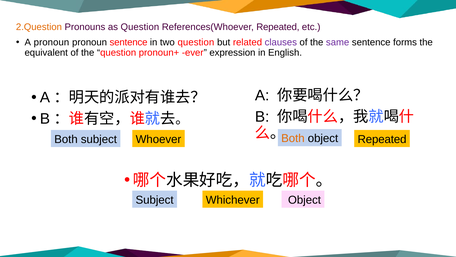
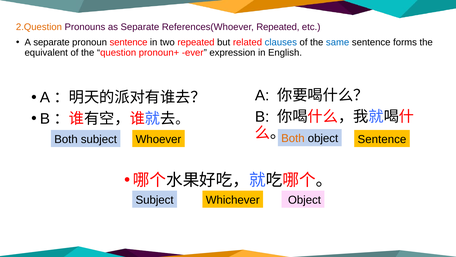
as Question: Question -> Separate (140, 27)
A pronoun: pronoun -> separate (52, 42)
two question: question -> repeated (196, 42)
clauses colour: purple -> blue (281, 42)
same colour: purple -> blue (338, 42)
Whoever Repeated: Repeated -> Sentence (382, 139)
